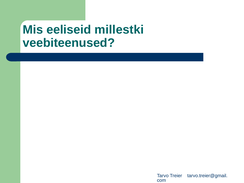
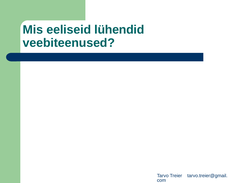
millestki: millestki -> lühendid (119, 30)
